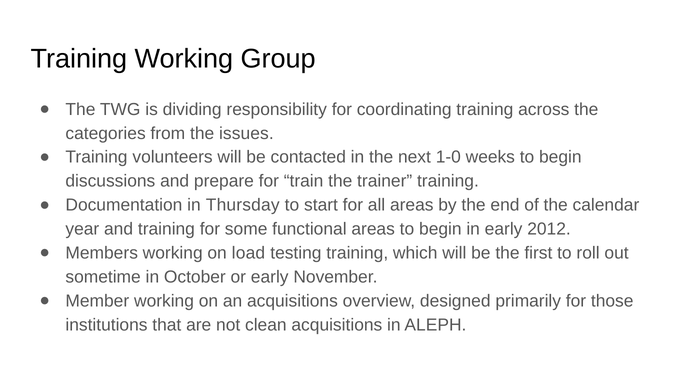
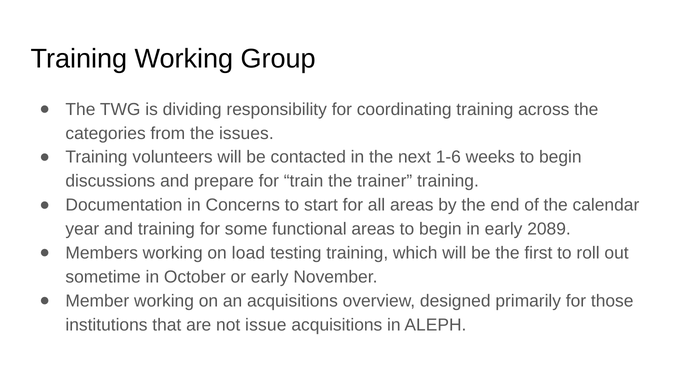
1-0: 1-0 -> 1-6 (448, 157)
Thursday: Thursday -> Concerns (243, 205)
2012: 2012 -> 2089 (549, 229)
clean: clean -> issue (266, 325)
